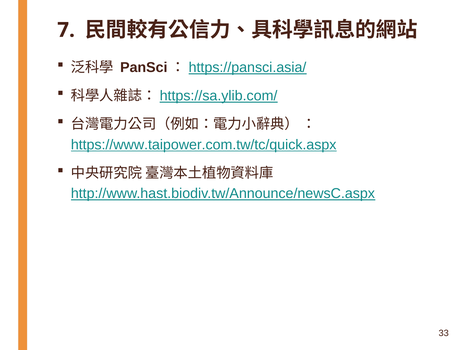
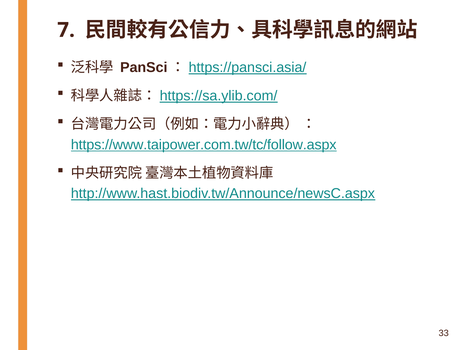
https://www.taipower.com.tw/tc/quick.aspx: https://www.taipower.com.tw/tc/quick.aspx -> https://www.taipower.com.tw/tc/follow.aspx (204, 145)
